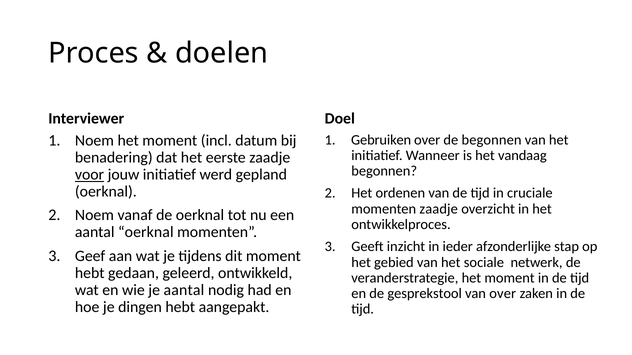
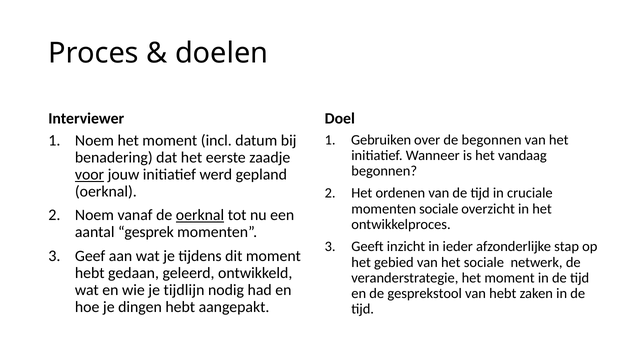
momenten zaadje: zaadje -> sociale (439, 209)
oerknal underline: none -> present (200, 215)
aantal oerknal: oerknal -> gesprek (146, 233)
je aantal: aantal -> tijdlijn (184, 290)
van over: over -> hebt (503, 294)
